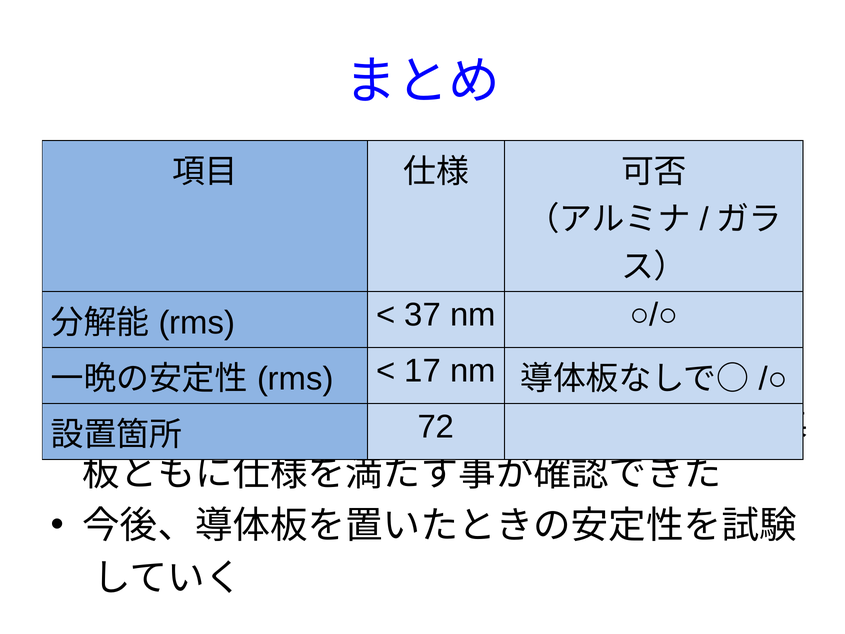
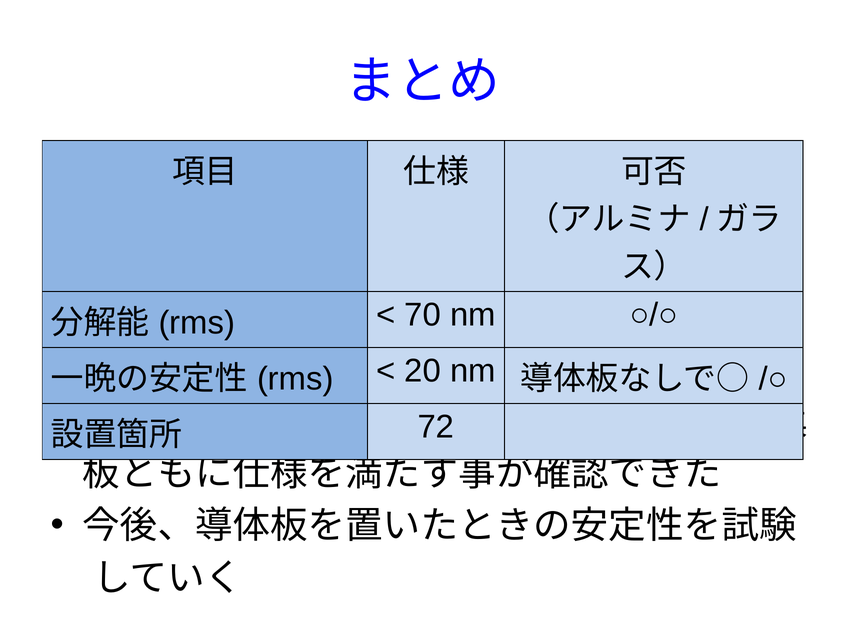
37: 37 -> 70 (423, 315)
17: 17 -> 20 (423, 371)
